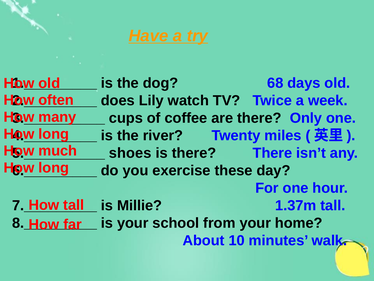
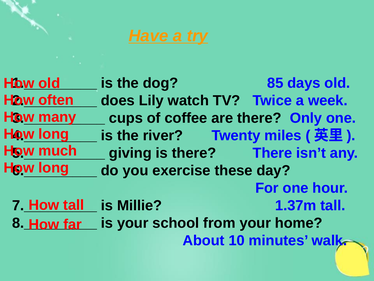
68: 68 -> 85 (275, 83)
shoes: shoes -> giving (130, 153)
